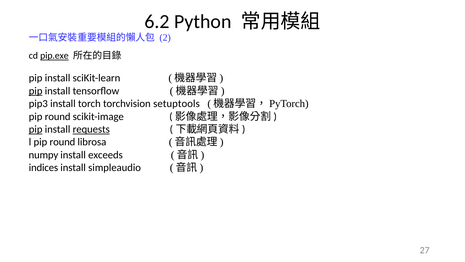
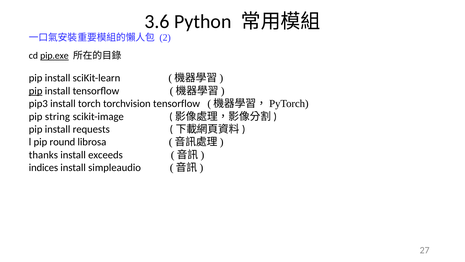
6.2: 6.2 -> 3.6 (157, 21)
torchvision setuptools: setuptools -> tensorflow (177, 104)
round: round -> string (57, 116)
pip underline: present -> none (36, 129)
requests underline: present -> none (91, 129)
numpy: numpy -> thanks (43, 155)
